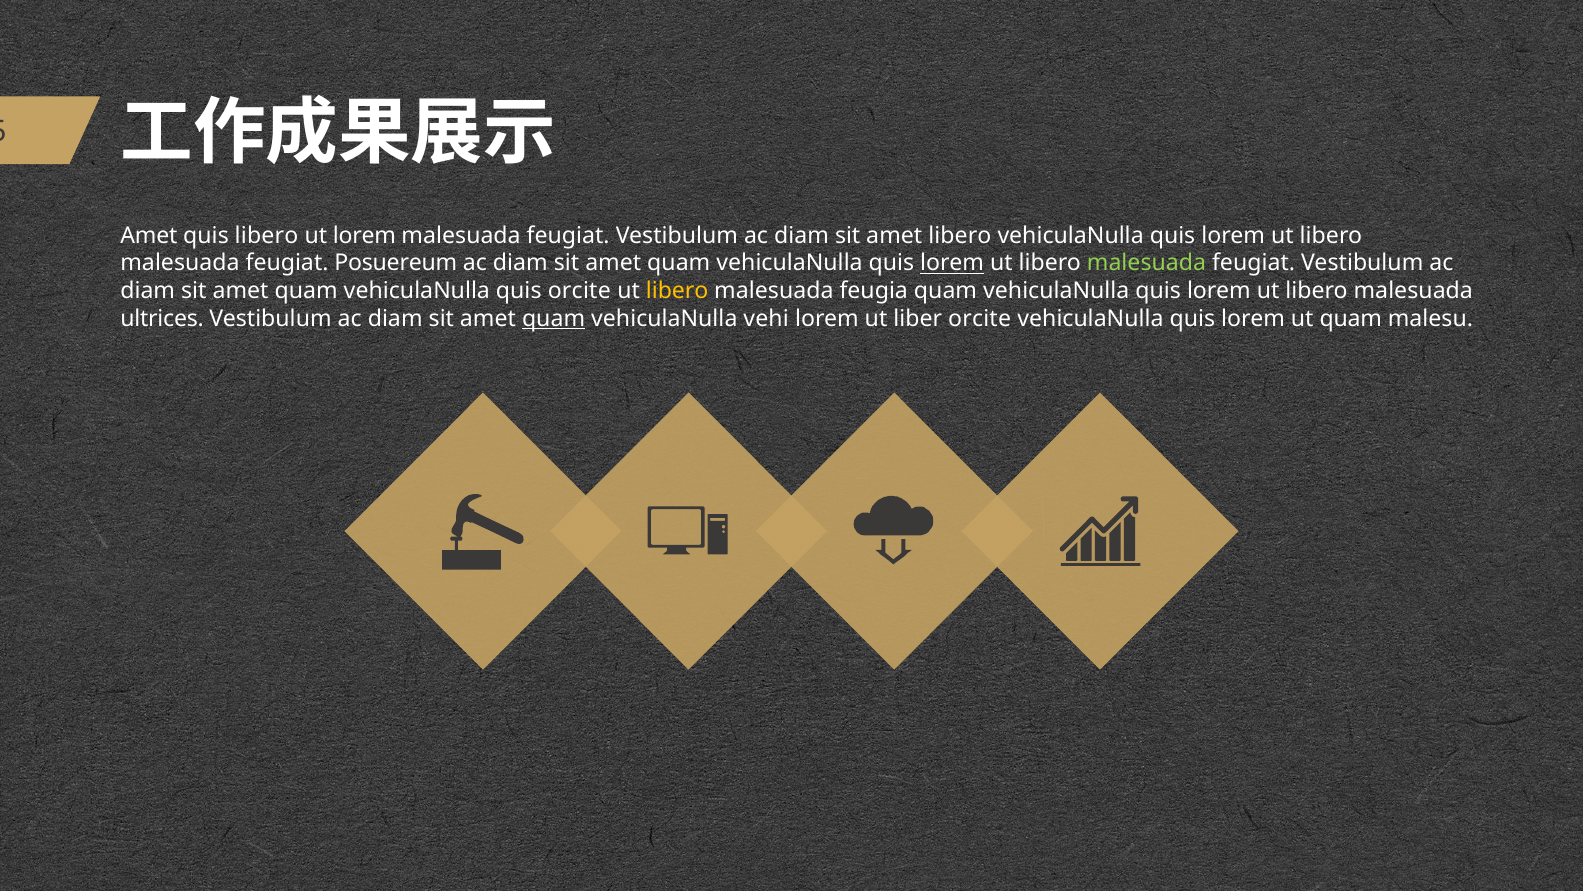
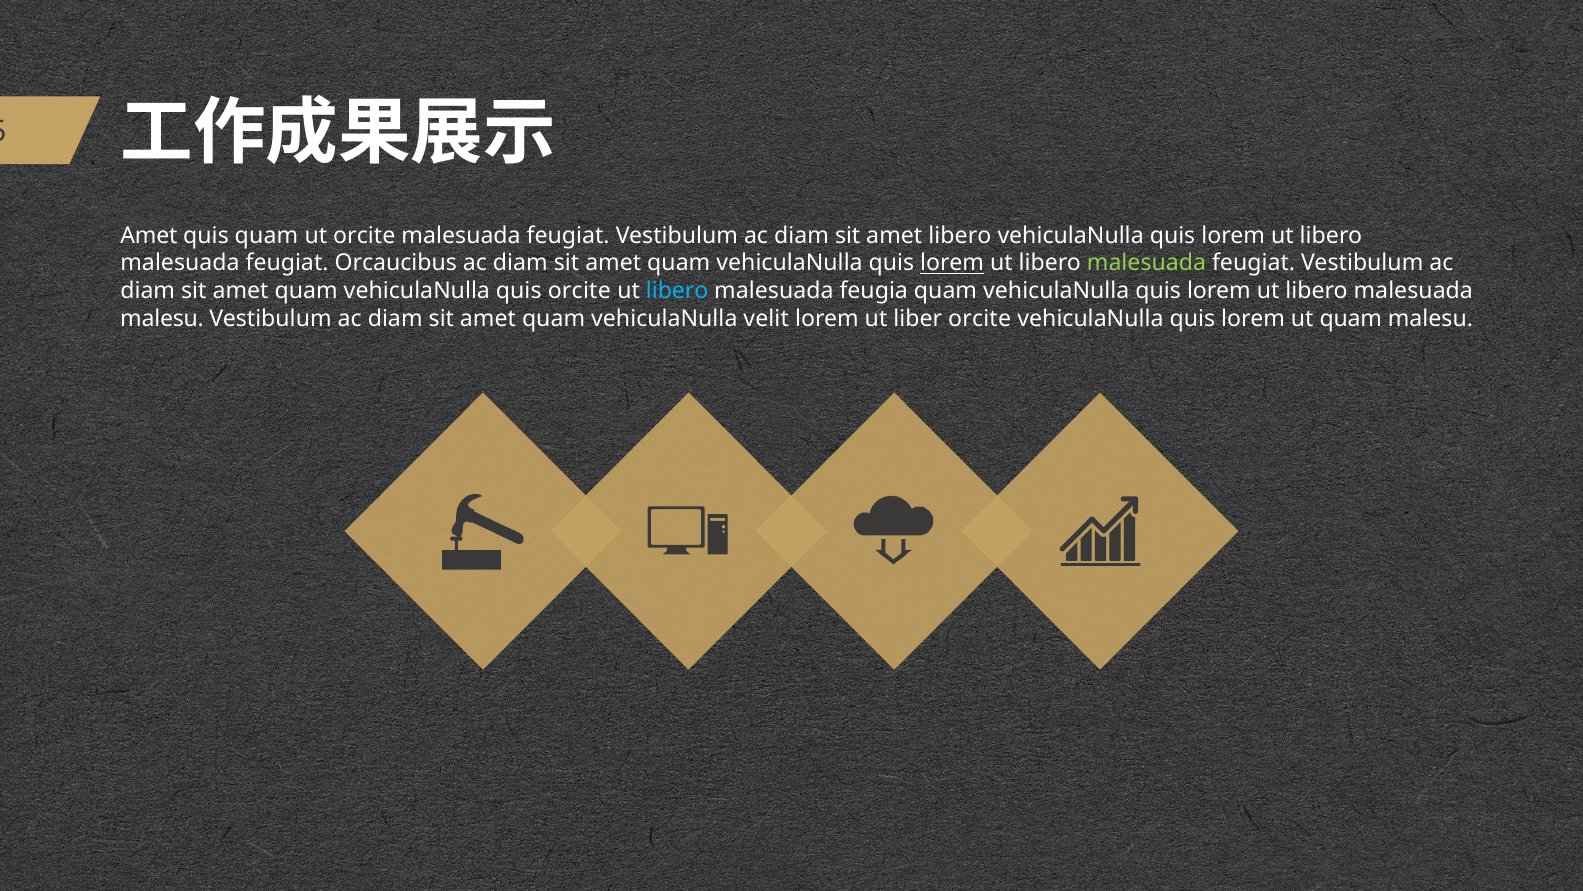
quis libero: libero -> quam (267, 235)
ut lorem: lorem -> orcite (364, 235)
Posuereum: Posuereum -> Orcaucibus (396, 263)
libero colour: yellow -> light blue (677, 291)
ultrices: ultrices -> malesu (162, 319)
quam underline: present -> none (554, 319)
vehi: vehi -> velit (766, 319)
